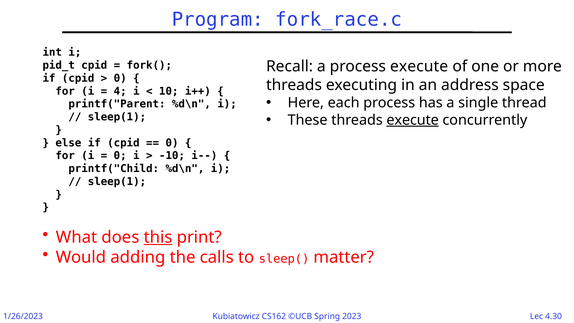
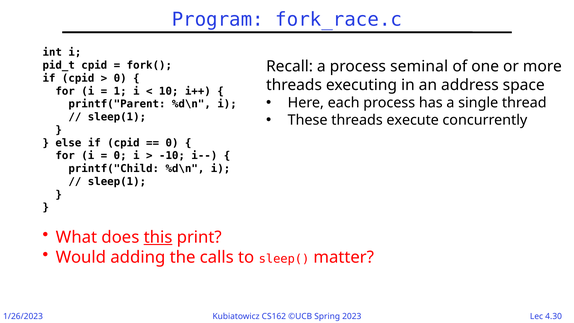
process execute: execute -> seminal (419, 66)
4: 4 -> 1 (120, 91)
execute underline: present -> none (413, 120)
